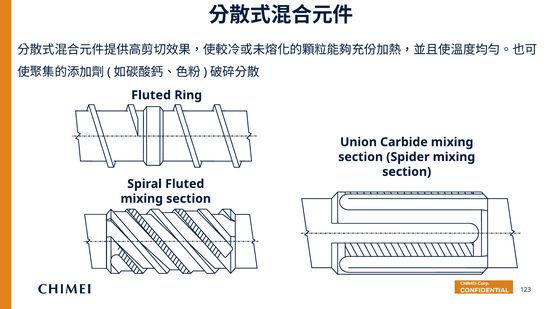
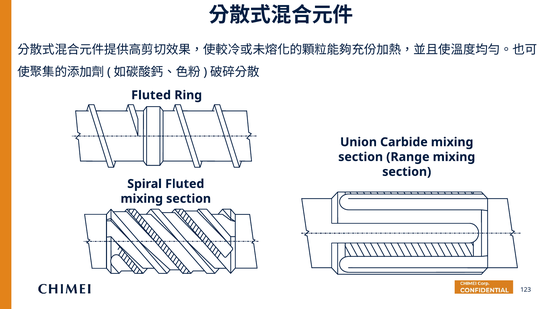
Spider: Spider -> Range (408, 157)
